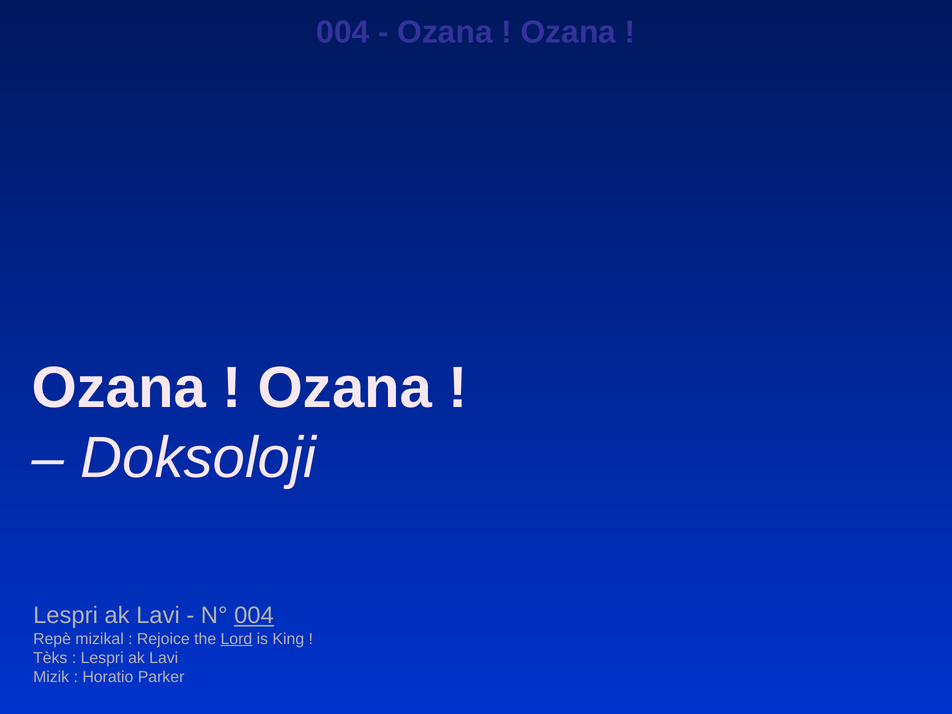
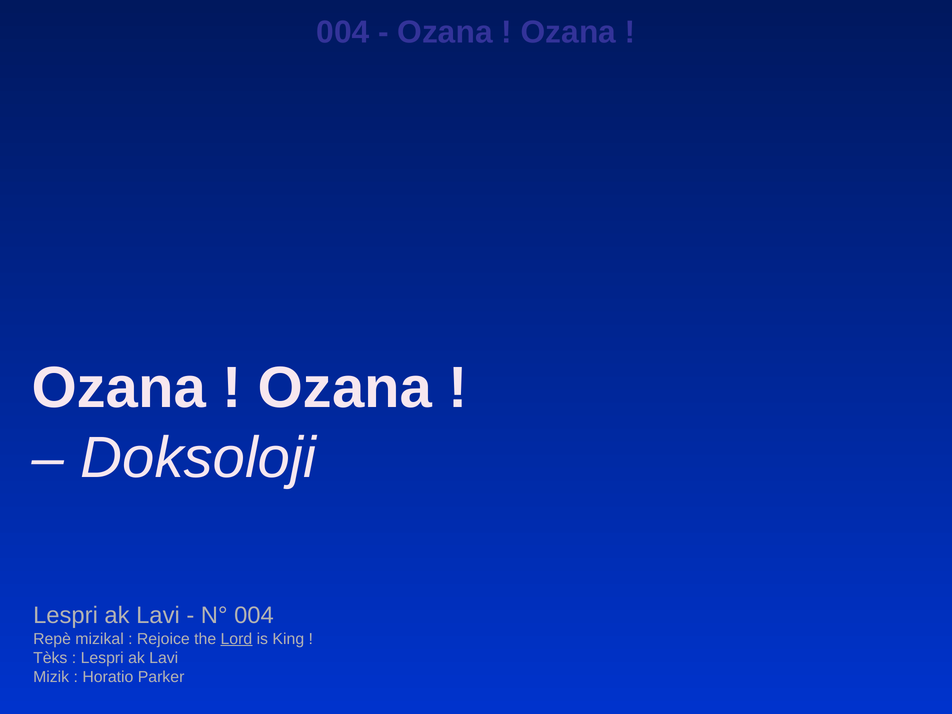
004 underline: present -> none (254, 616)
